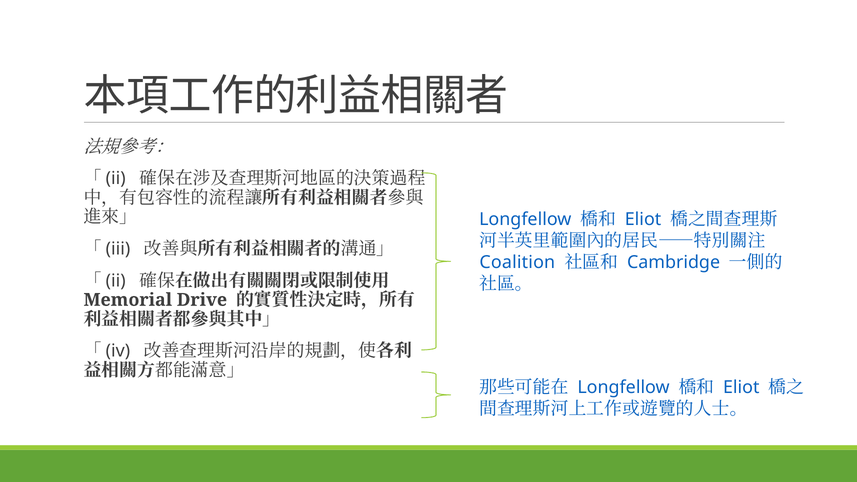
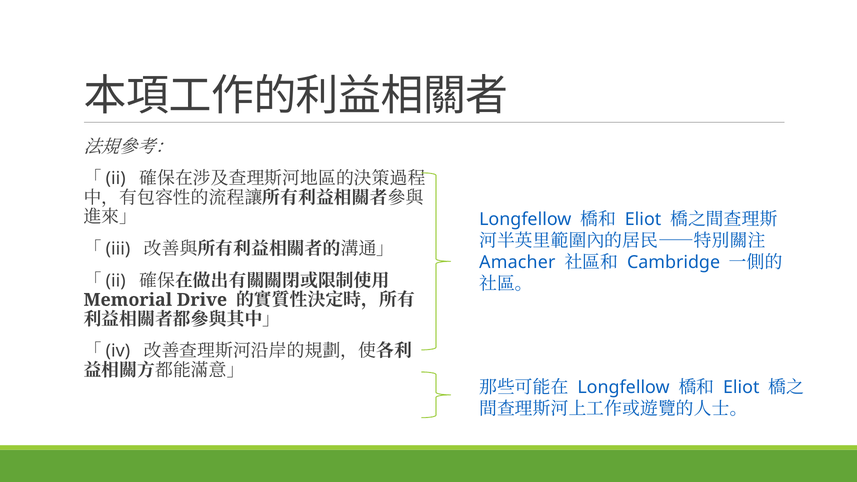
Coalition: Coalition -> Amacher (517, 262)
